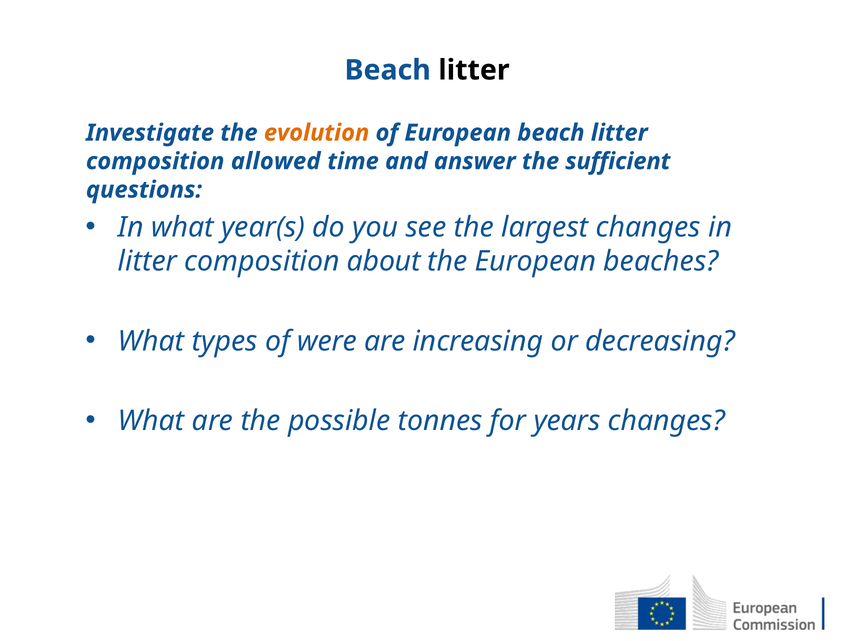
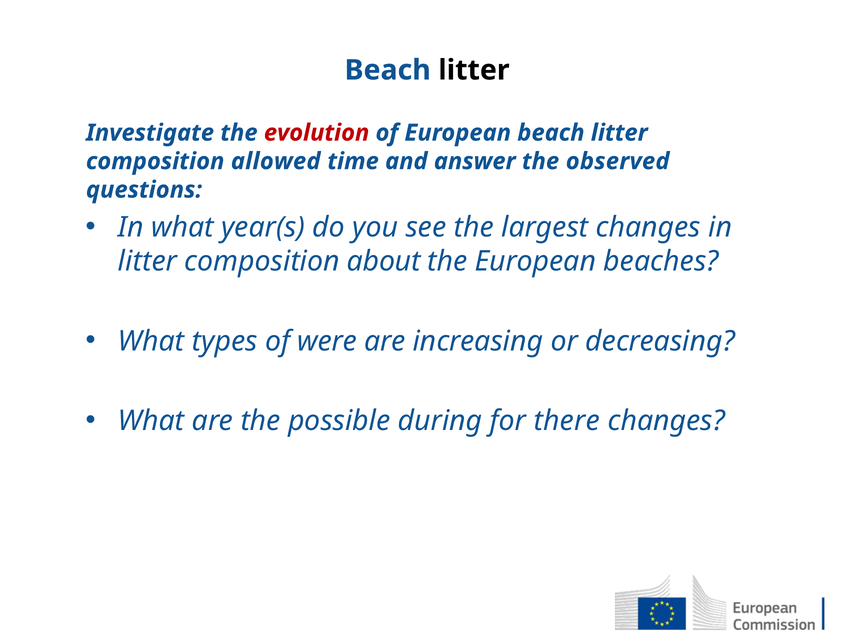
evolution colour: orange -> red (317, 133)
sufficient: sufficient -> observed (618, 161)
tonnes: tonnes -> during (440, 421)
years: years -> there (567, 421)
